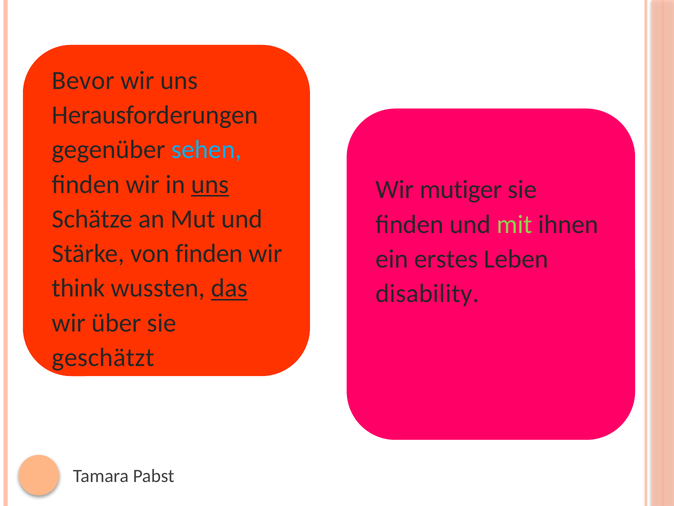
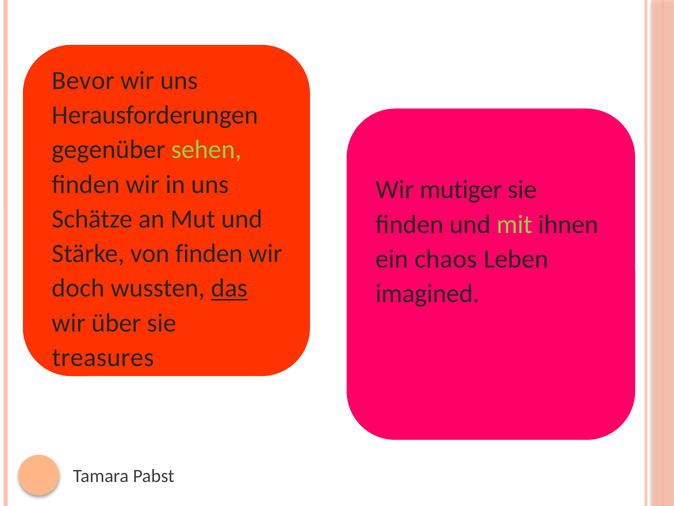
sehen colour: light blue -> light green (206, 150)
uns underline: present -> none (210, 184)
erstes: erstes -> chaos (446, 259)
think: think -> doch (78, 288)
disability: disability -> imagined (427, 293)
geschätzt: geschätzt -> treasures (103, 357)
